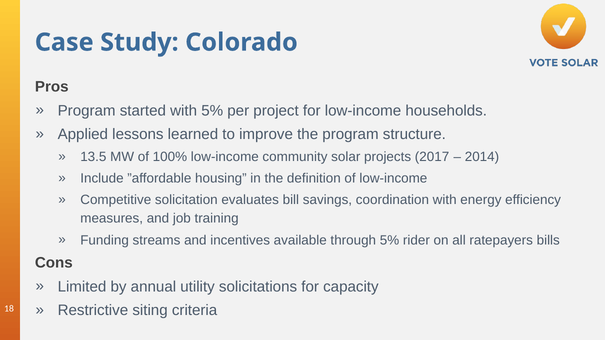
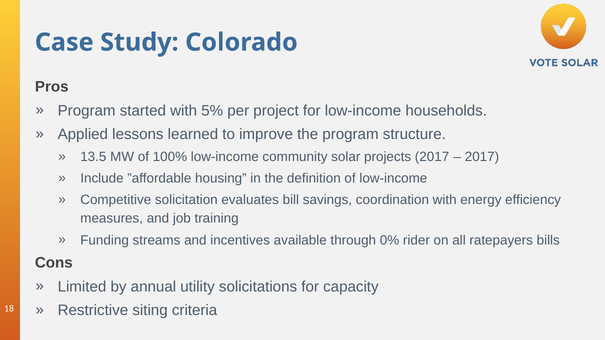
2014: 2014 -> 2017 (482, 157)
through 5%: 5% -> 0% (389, 240)
